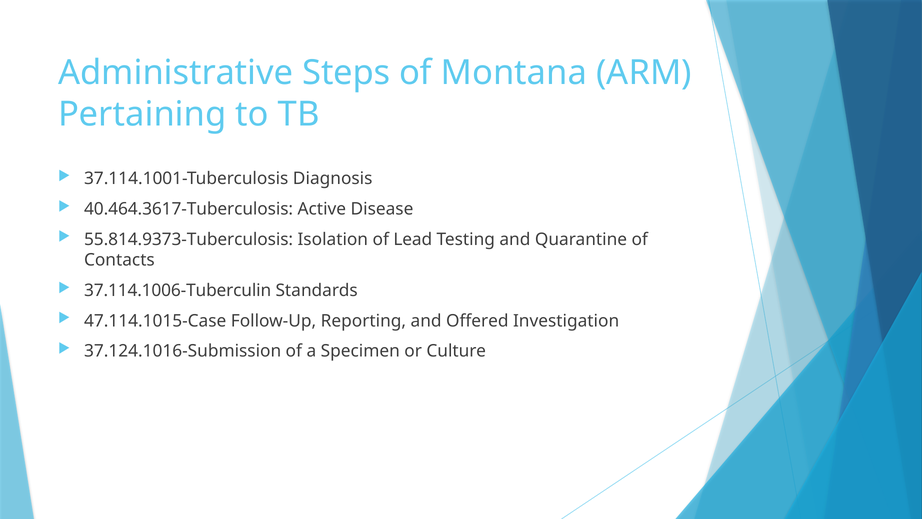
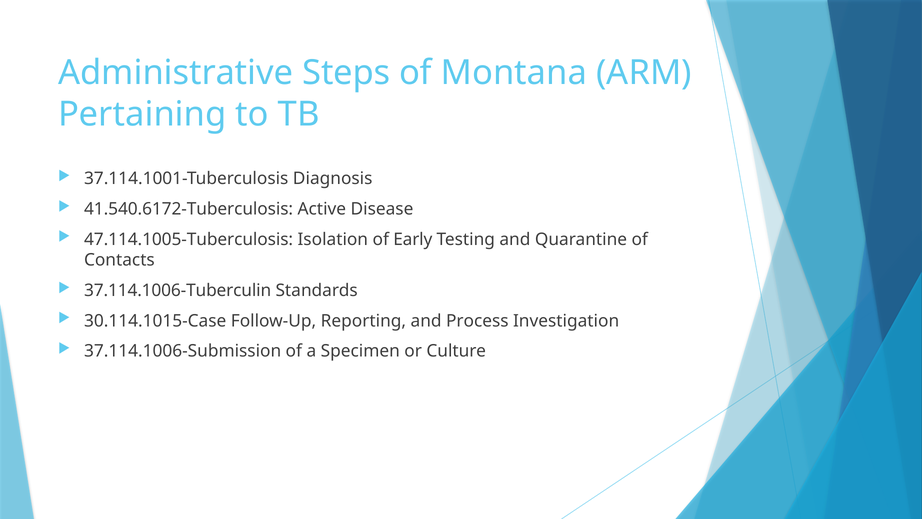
40.464.3617-Tuberculosis: 40.464.3617-Tuberculosis -> 41.540.6172-Tuberculosis (189, 209)
55.814.9373-Tuberculosis: 55.814.9373-Tuberculosis -> 47.114.1005-Tuberculosis (189, 239)
Lead: Lead -> Early (413, 239)
47.114.1015-Case: 47.114.1015-Case -> 30.114.1015-Case (155, 321)
Offered: Offered -> Process (477, 321)
37.124.1016-Submission: 37.124.1016-Submission -> 37.114.1006-Submission (183, 351)
